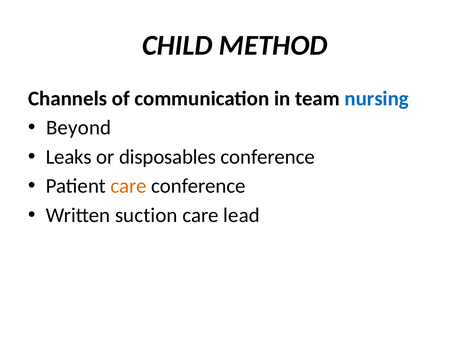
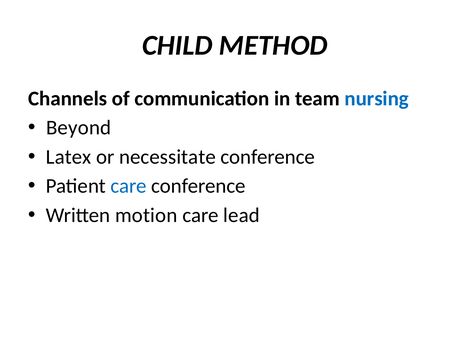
Leaks: Leaks -> Latex (69, 157)
disposables: disposables -> necessitate (167, 157)
care colour: orange -> blue (129, 186)
suction: suction -> motion (146, 216)
